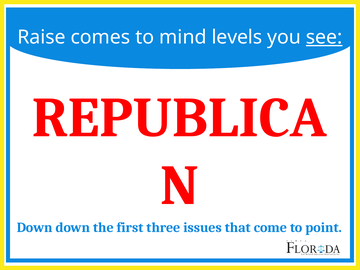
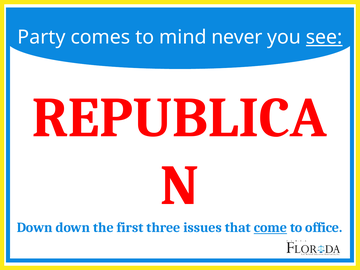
Raise: Raise -> Party (41, 37)
levels: levels -> never (237, 37)
come underline: none -> present (270, 228)
point: point -> office (324, 228)
